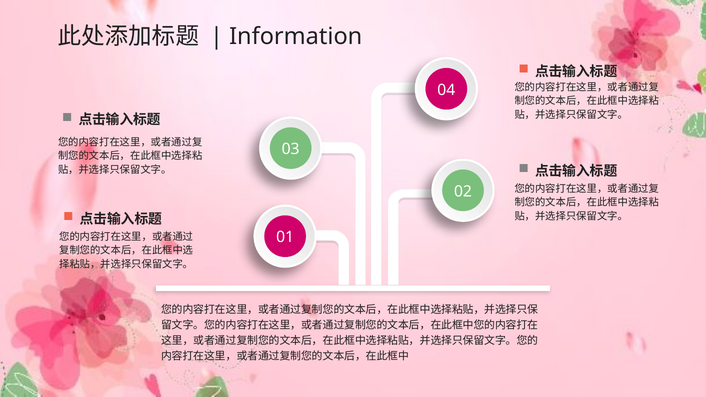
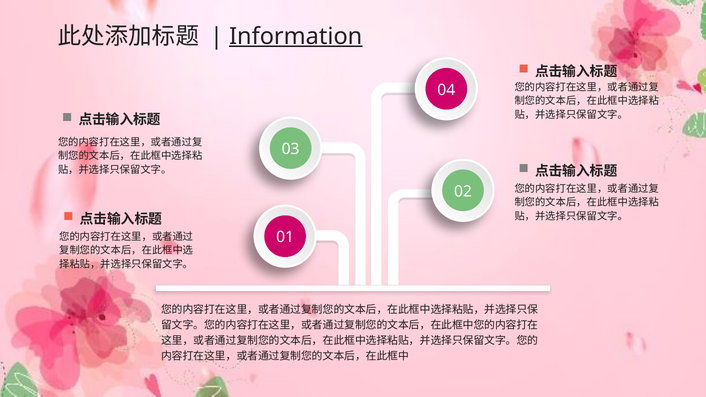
Information underline: none -> present (296, 36)
